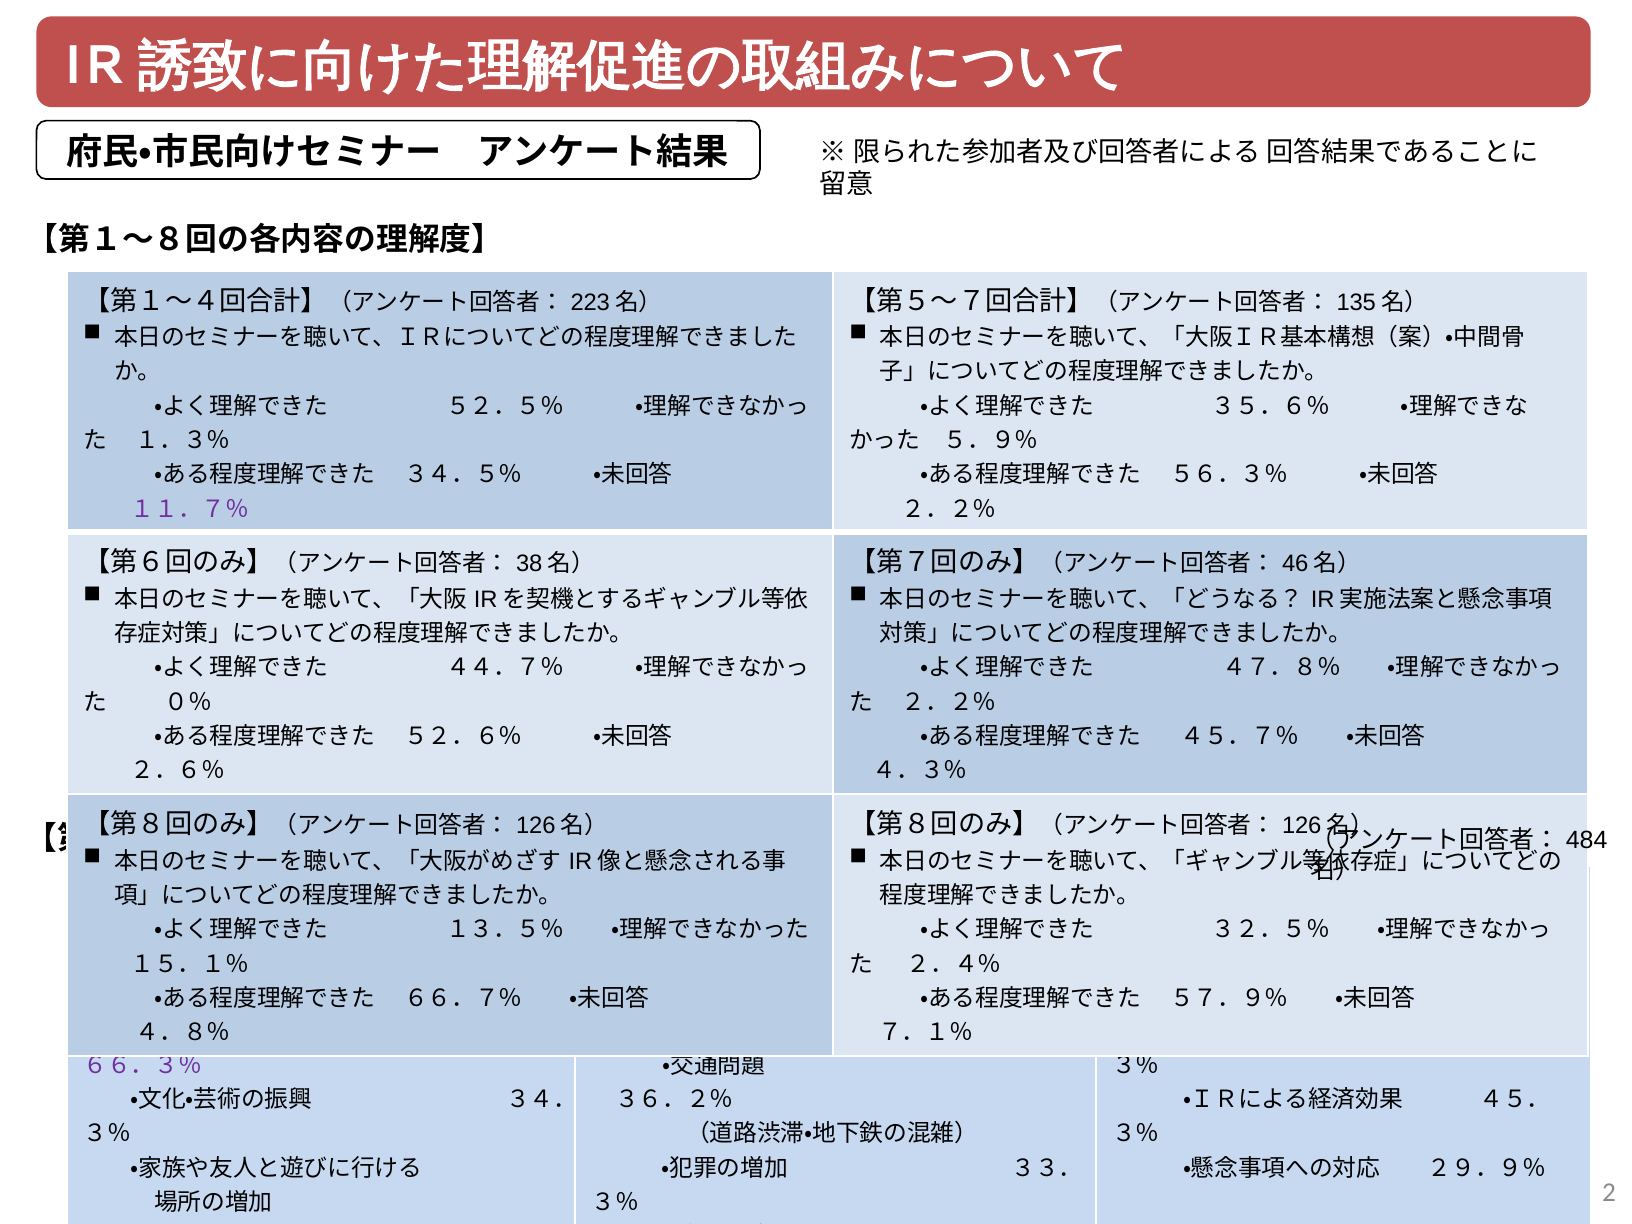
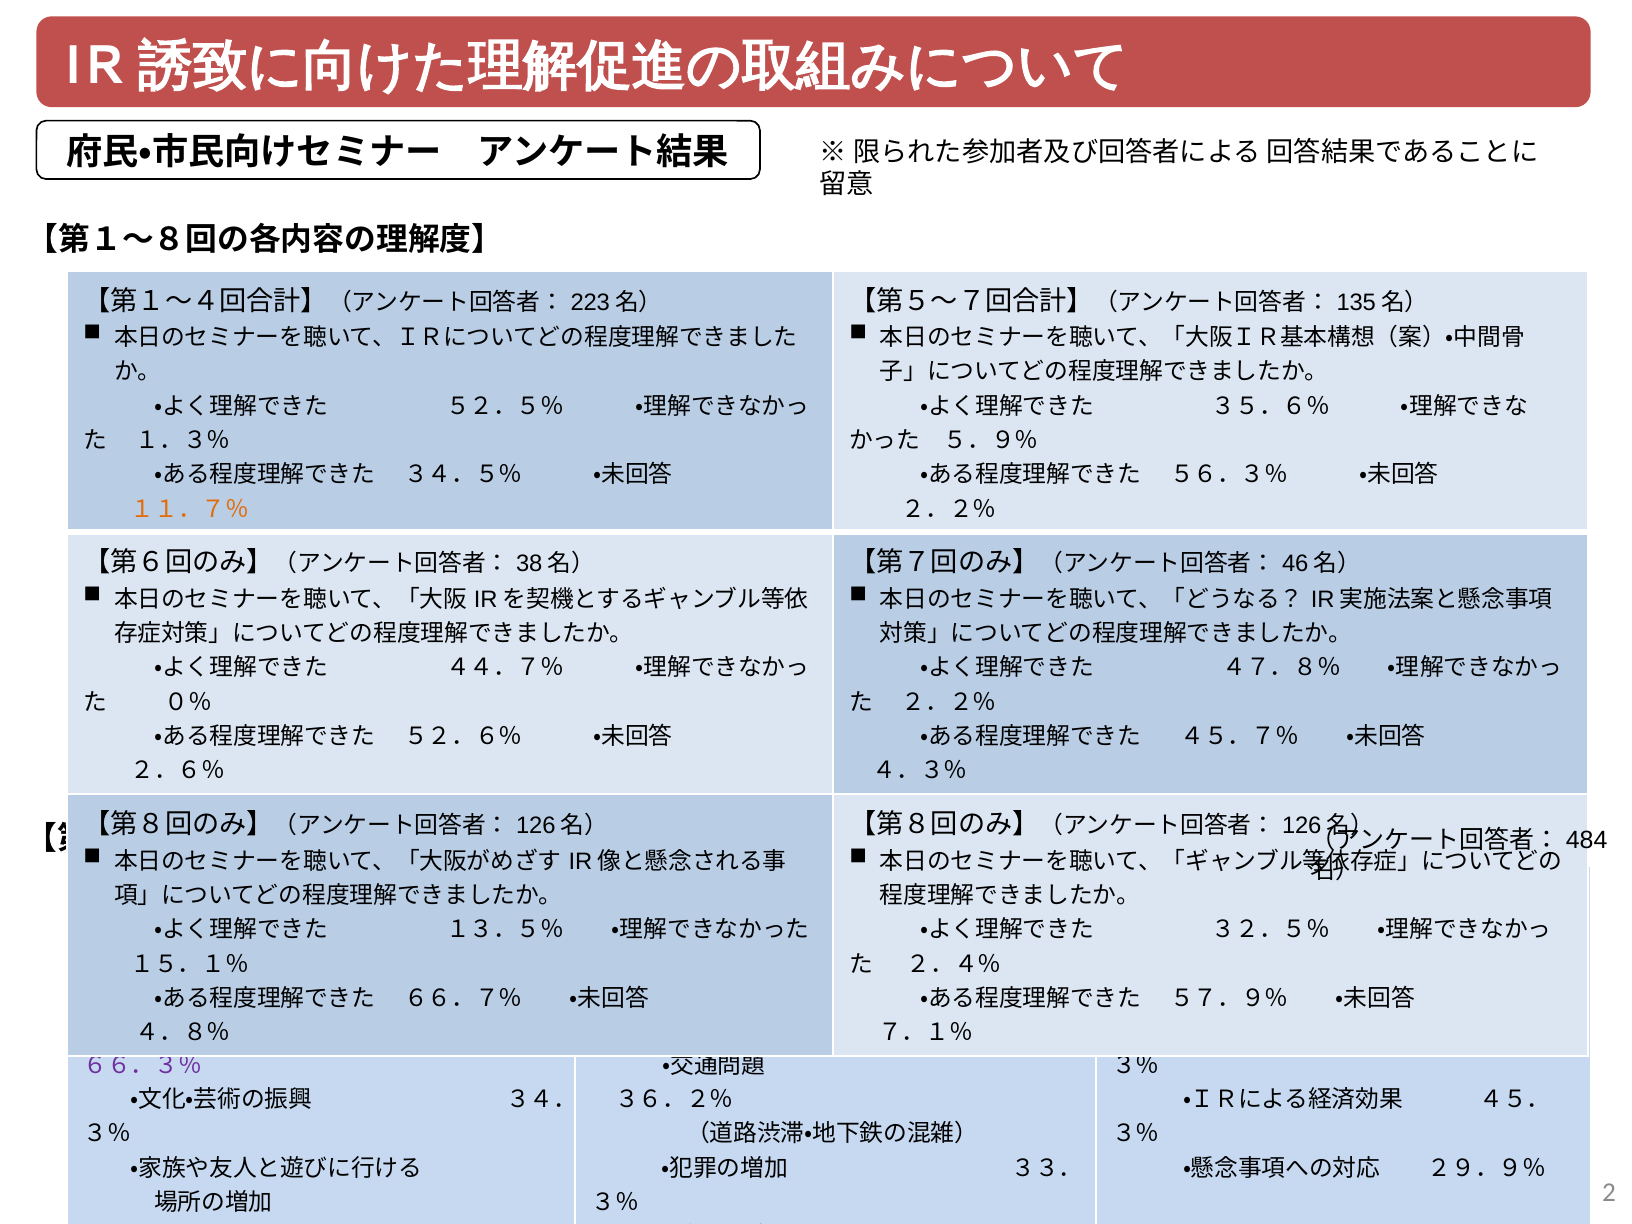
１１．７％ colour: purple -> orange (190, 509)
